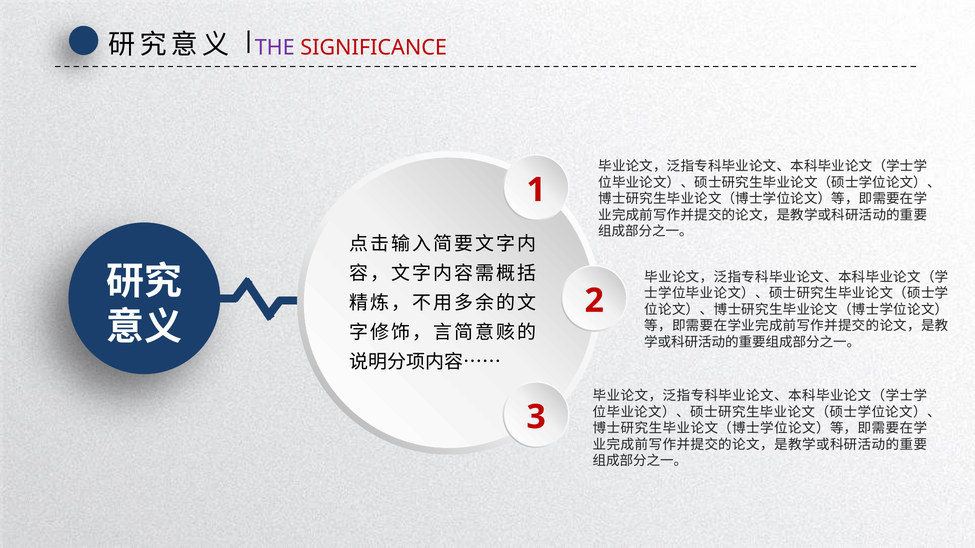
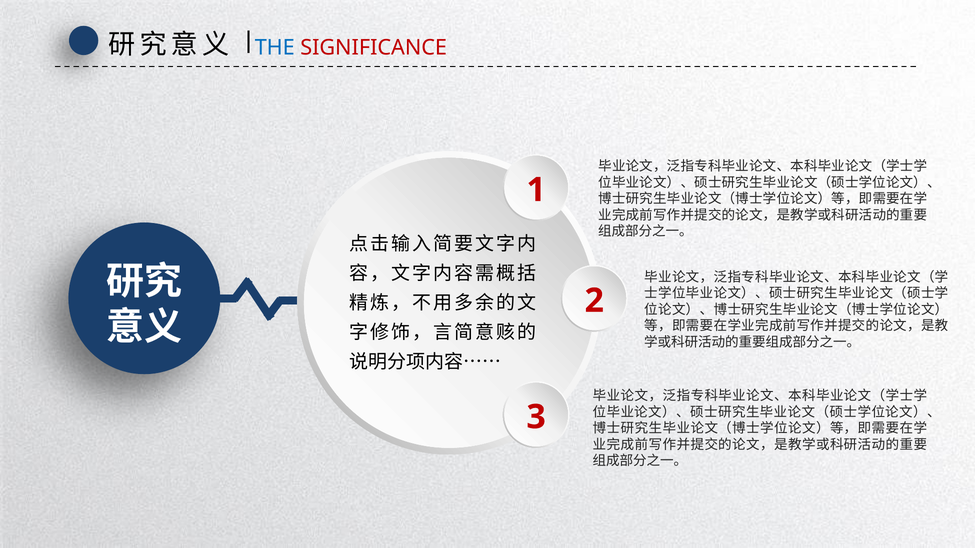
THE colour: purple -> blue (275, 48)
